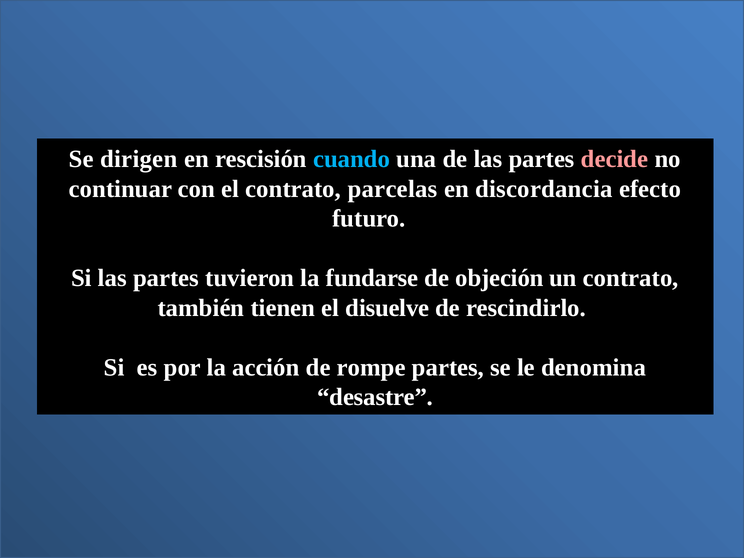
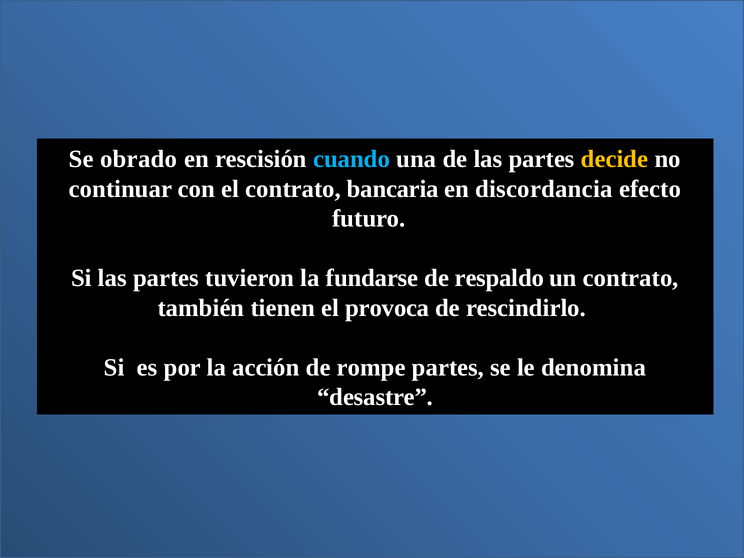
dirigen: dirigen -> obrado (139, 159)
decide colour: pink -> yellow (615, 159)
parcelas: parcelas -> bancaria (393, 189)
objeción: objeción -> respaldo (499, 278)
disuelve: disuelve -> provoca (387, 308)
